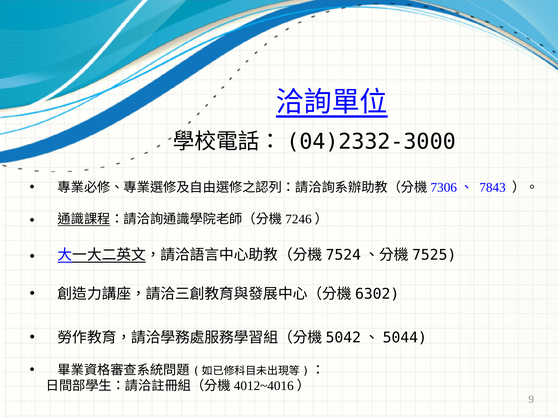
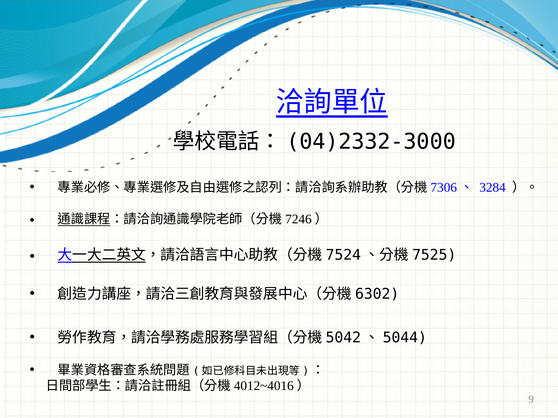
7843: 7843 -> 3284 (493, 188)
